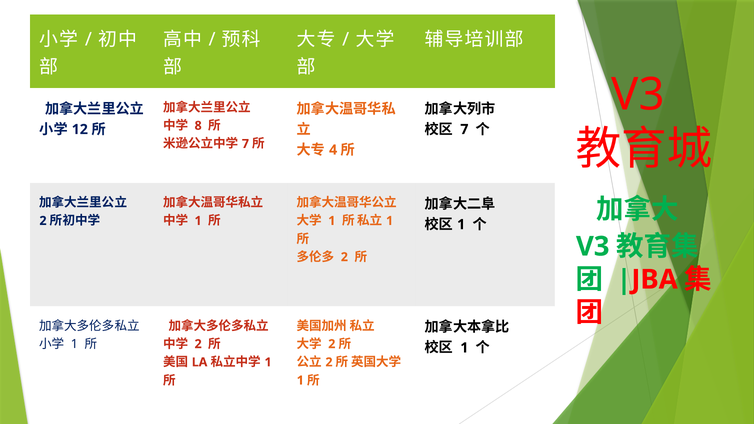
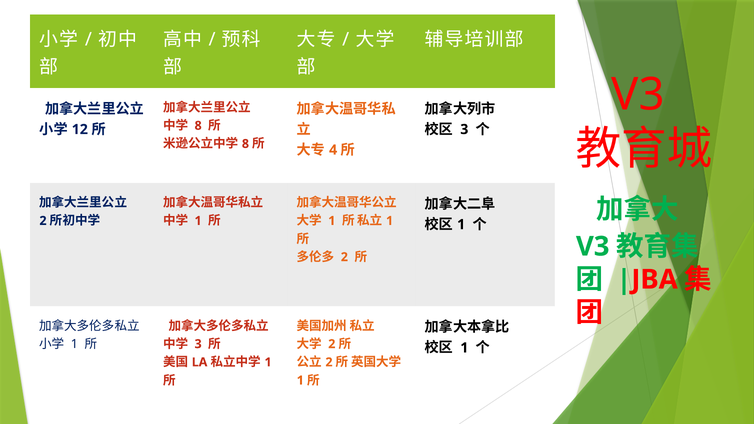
7: 7 -> 3 (464, 129)
7: 7 -> 8 (245, 144)
2: 2 -> 3 (198, 344)
